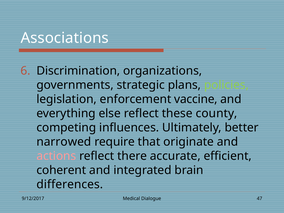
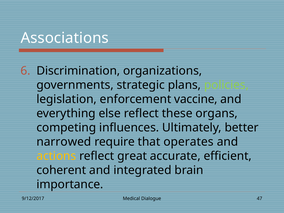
county: county -> organs (217, 113)
originate: originate -> operates (189, 142)
actions colour: pink -> yellow (56, 156)
there: there -> great (132, 156)
differences: differences -> importance (70, 184)
